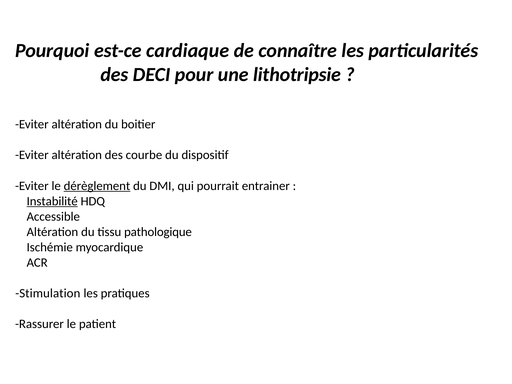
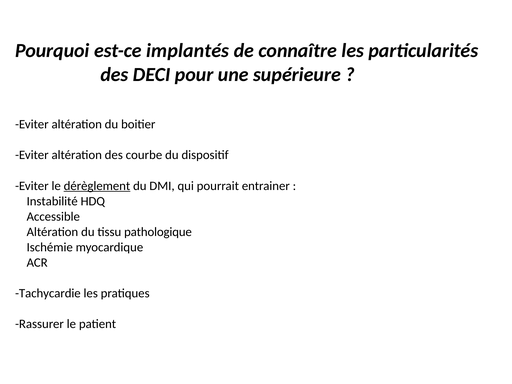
cardiaque: cardiaque -> implantés (188, 51)
lithotripsie: lithotripsie -> supérieure (297, 75)
Instabilité underline: present -> none (52, 201)
Stimulation: Stimulation -> Tachycardie (48, 293)
